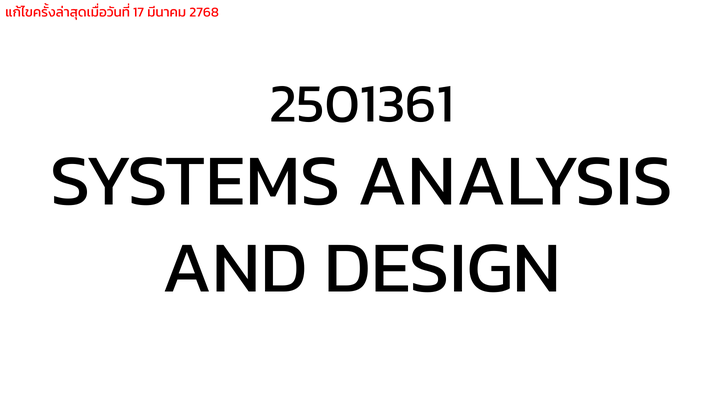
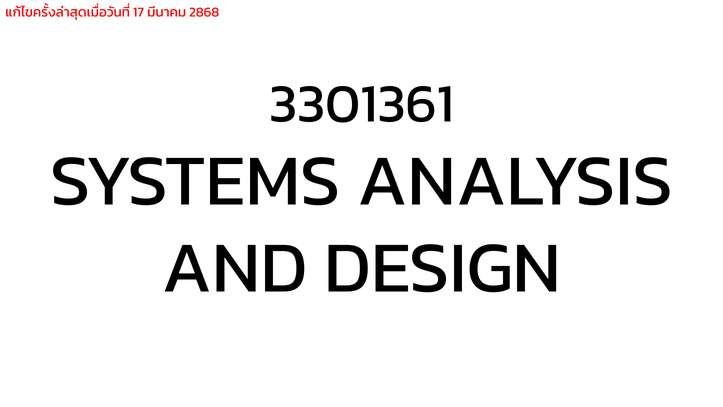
2768: 2768 -> 2868 (204, 12)
2501361: 2501361 -> 3301361 (362, 104)
